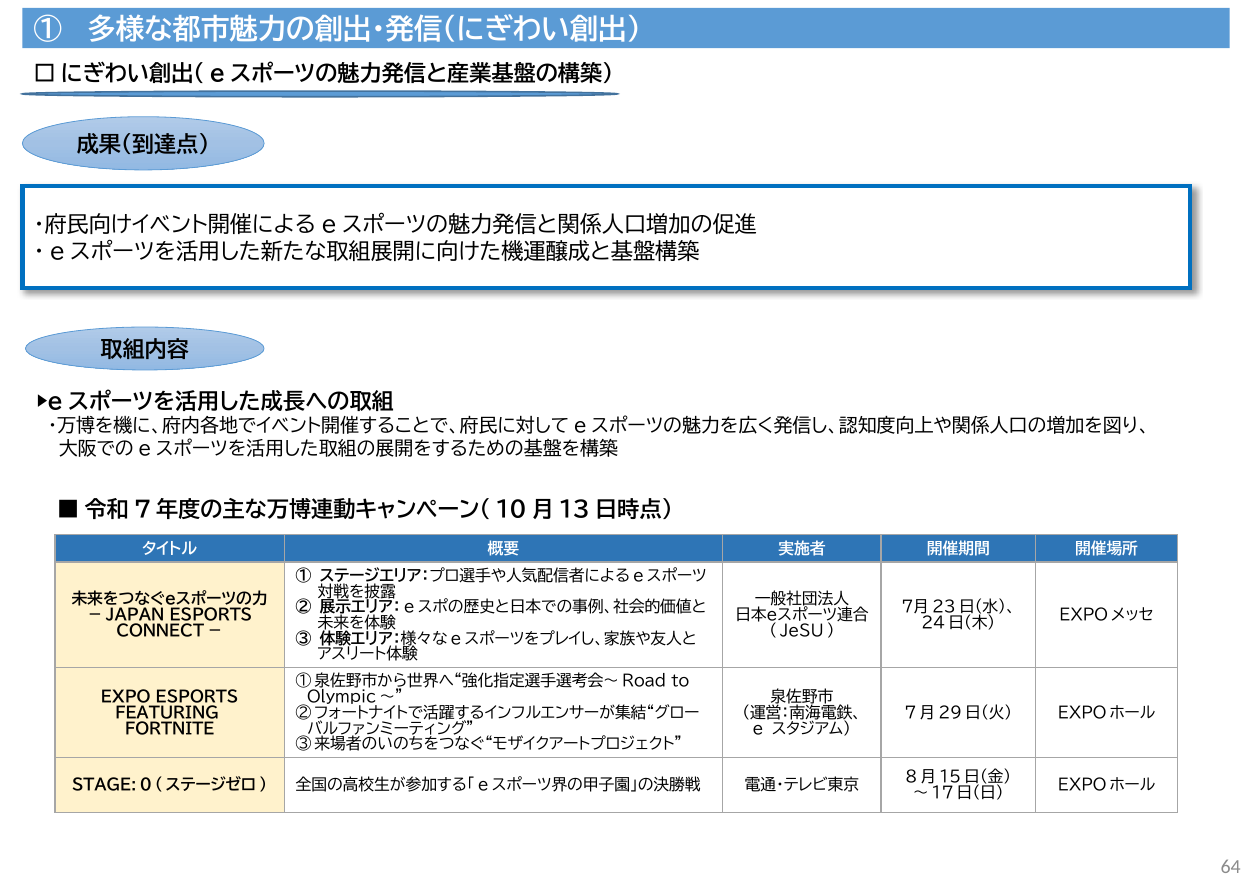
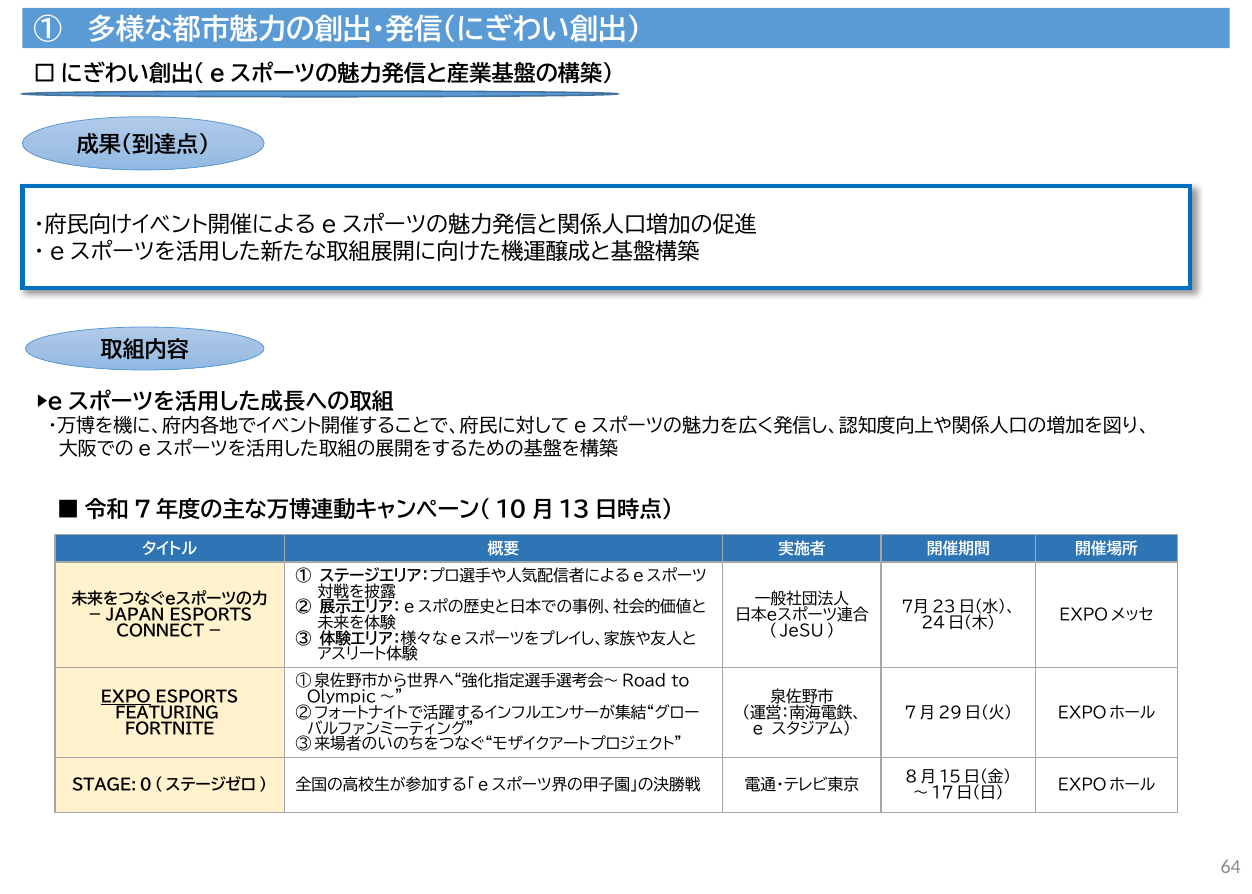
EXPO underline: none -> present (126, 698)
